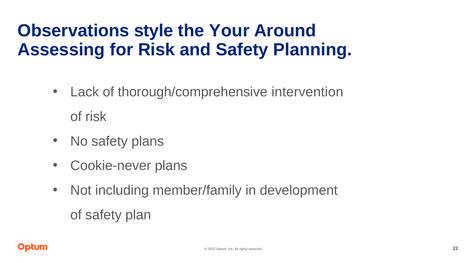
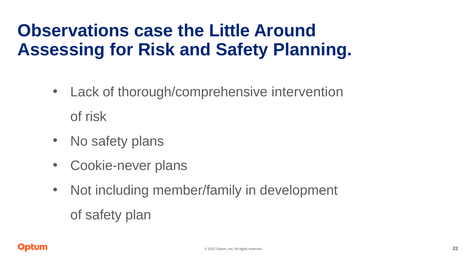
style: style -> case (154, 31)
Your: Your -> Little (230, 31)
